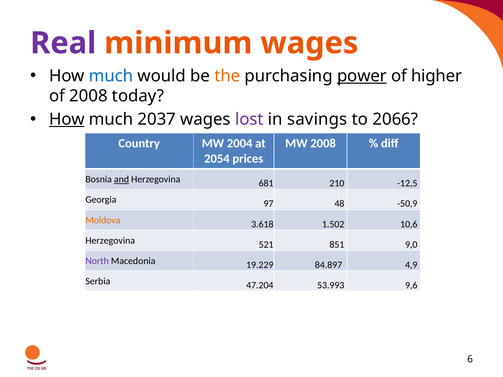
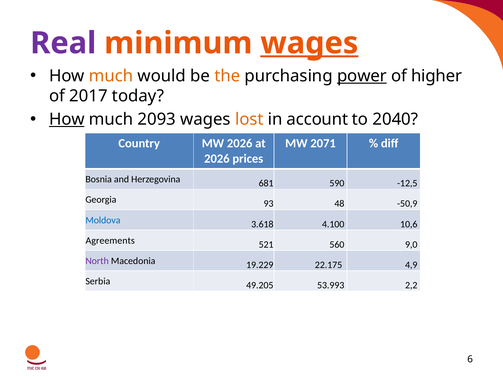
wages underline: none -> present (309, 43)
much colour: blue -> orange (111, 76)
of 2008: 2008 -> 2017 (88, 96)
2037: 2037 -> 2093 (157, 120)
lost colour: purple -> orange (249, 120)
savings: savings -> account (317, 120)
2066: 2066 -> 2040 (395, 120)
MW 2004: 2004 -> 2026 (240, 144)
MW 2008: 2008 -> 2071 (323, 144)
2054: 2054 -> 2026 (217, 159)
and underline: present -> none (121, 179)
210: 210 -> 590 (337, 183)
97: 97 -> 93 (269, 204)
Moldova colour: orange -> blue (103, 220)
1.502: 1.502 -> 4.100 (333, 224)
Herzegovina: Herzegovina -> Agreements (110, 241)
851: 851 -> 560 (337, 245)
84.897: 84.897 -> 22.175 (329, 265)
47.204: 47.204 -> 49.205 (260, 285)
9,6: 9,6 -> 2,2 (411, 285)
